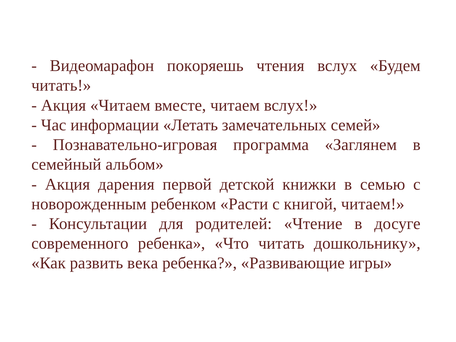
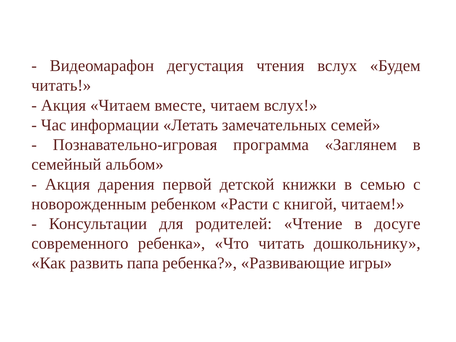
покоряешь: покоряешь -> дегустация (205, 66)
века: века -> папа (143, 263)
